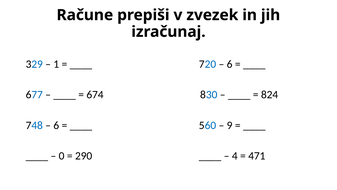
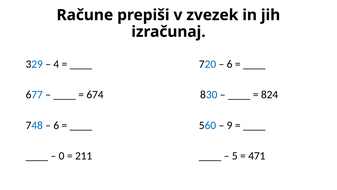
1: 1 -> 4 (56, 64)
290: 290 -> 211 (84, 156)
4: 4 -> 5 (235, 156)
